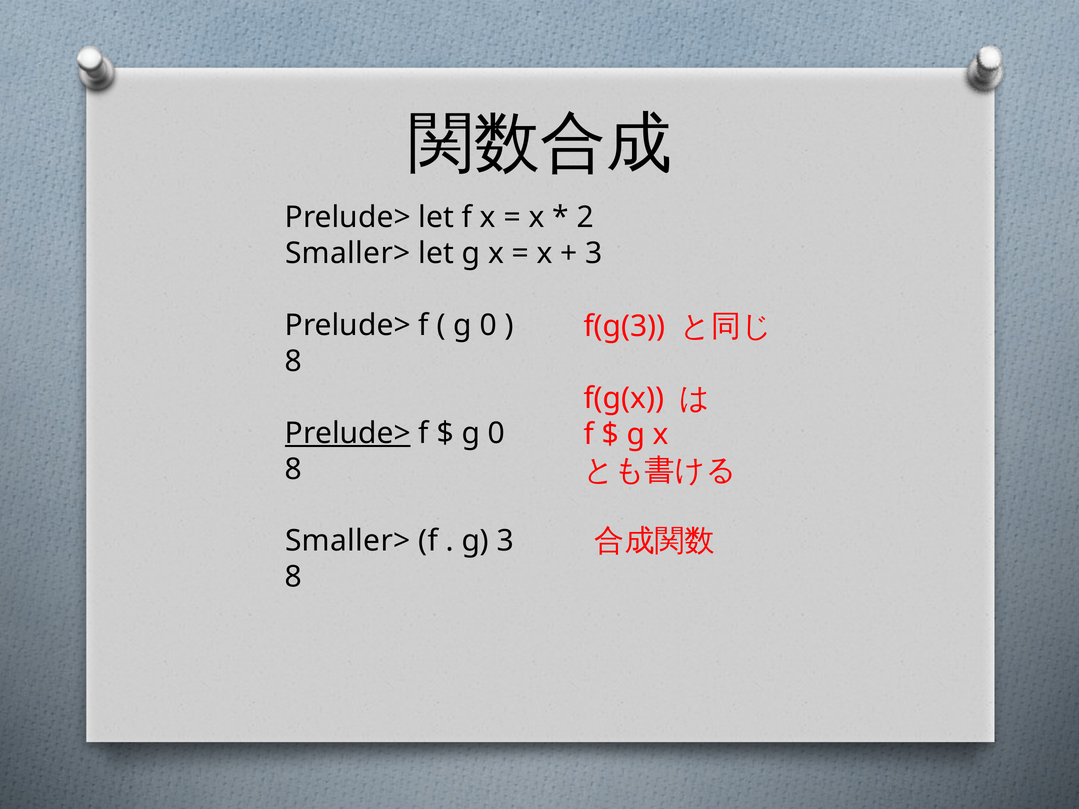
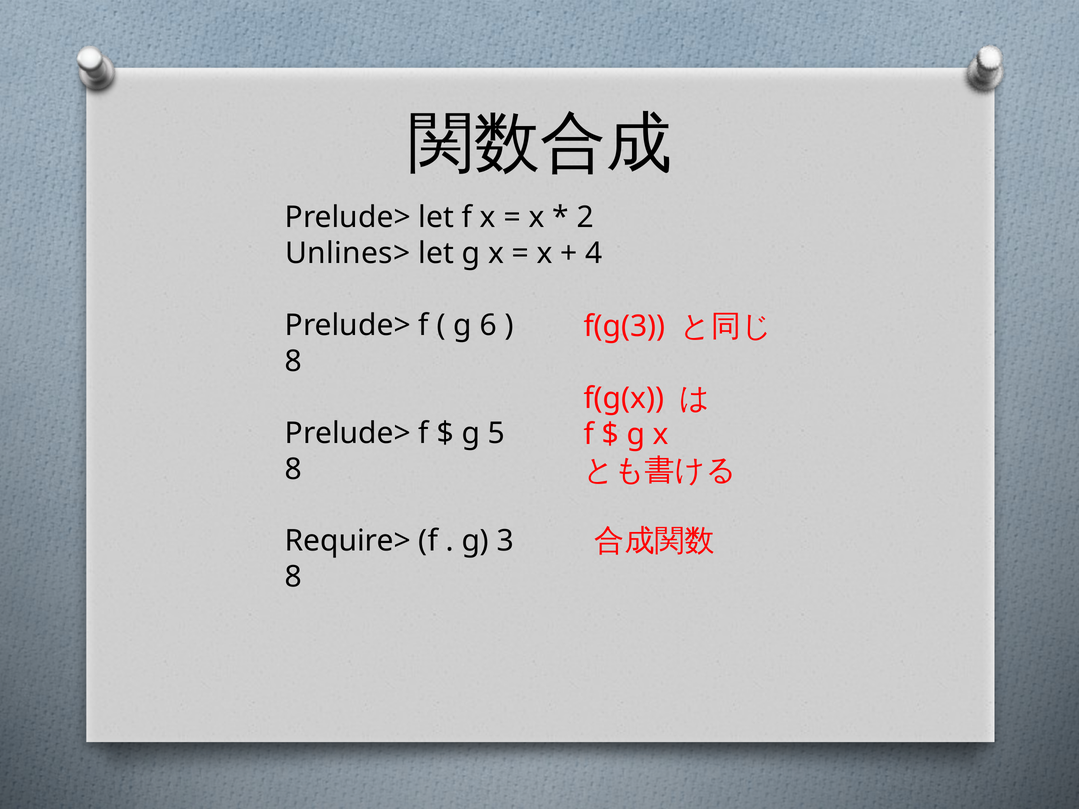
Smaller>: Smaller> -> Unlines> (348, 253)
3: 3 -> 4 (594, 253)
0: 0 -> 6 (488, 325)
Prelude> underline: present -> none (348, 433)
0: 0 -> 5 (496, 433)
Smaller>: Smaller> -> Require> (348, 541)
